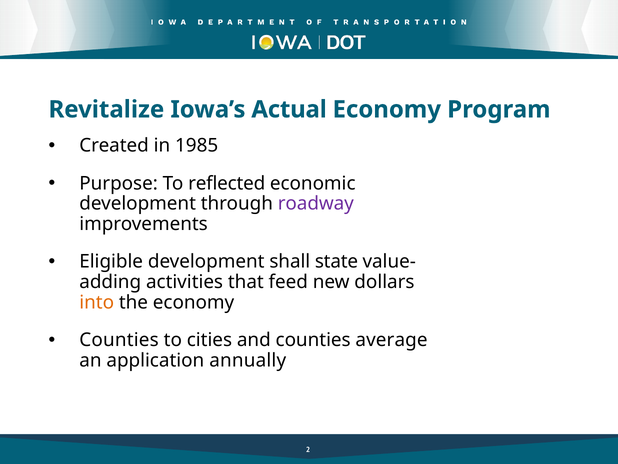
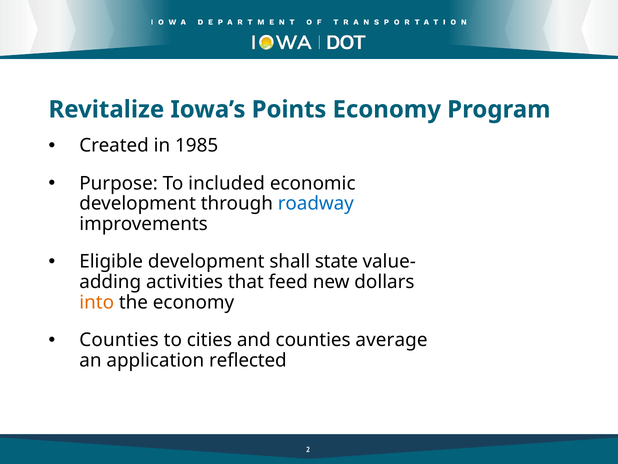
Actual: Actual -> Points (289, 109)
reflected: reflected -> included (227, 183)
roadway colour: purple -> blue (316, 203)
annually: annually -> reflected (248, 360)
